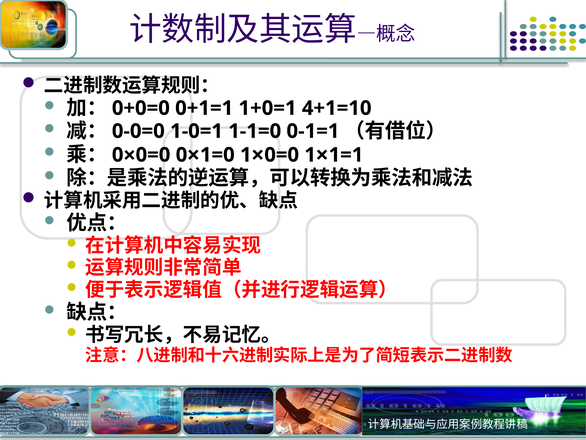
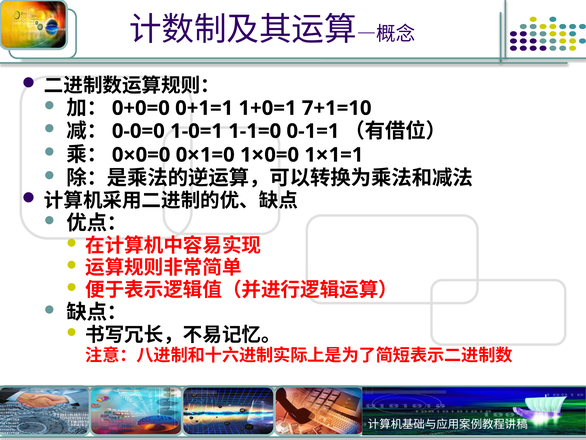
4+1=10: 4+1=10 -> 7+1=10 (337, 108)
